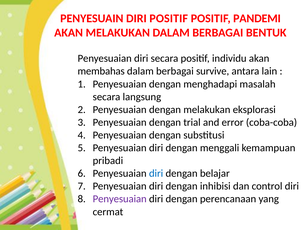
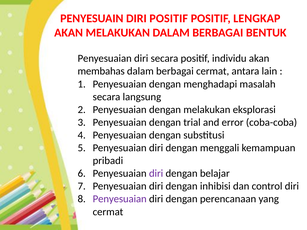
PANDEMI: PANDEMI -> LENGKAP (257, 18)
berbagai survive: survive -> cermat (213, 71)
diri colour: blue -> purple (156, 174)
